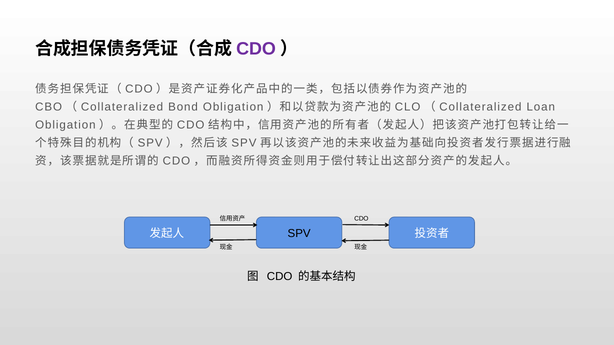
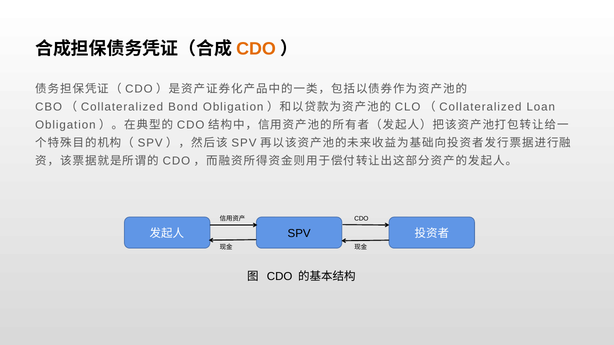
CDO colour: purple -> orange (256, 49)
